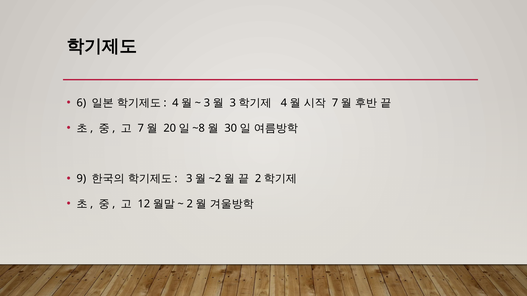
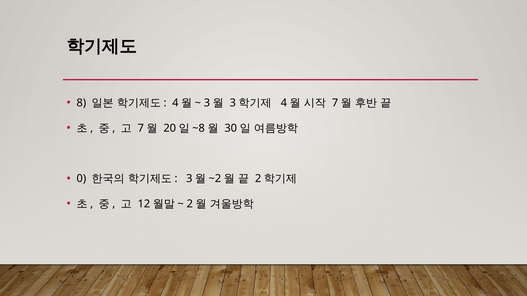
6: 6 -> 8 (81, 103)
9: 9 -> 0 (81, 179)
